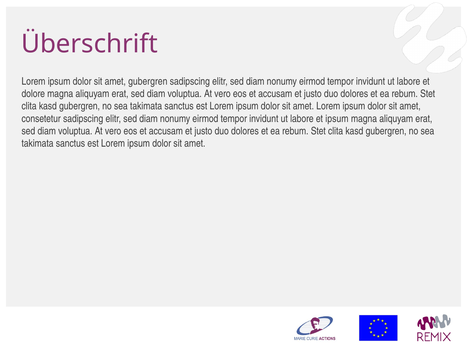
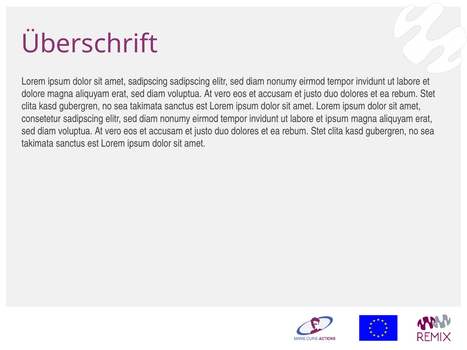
amet gubergren: gubergren -> sadipscing (148, 81)
